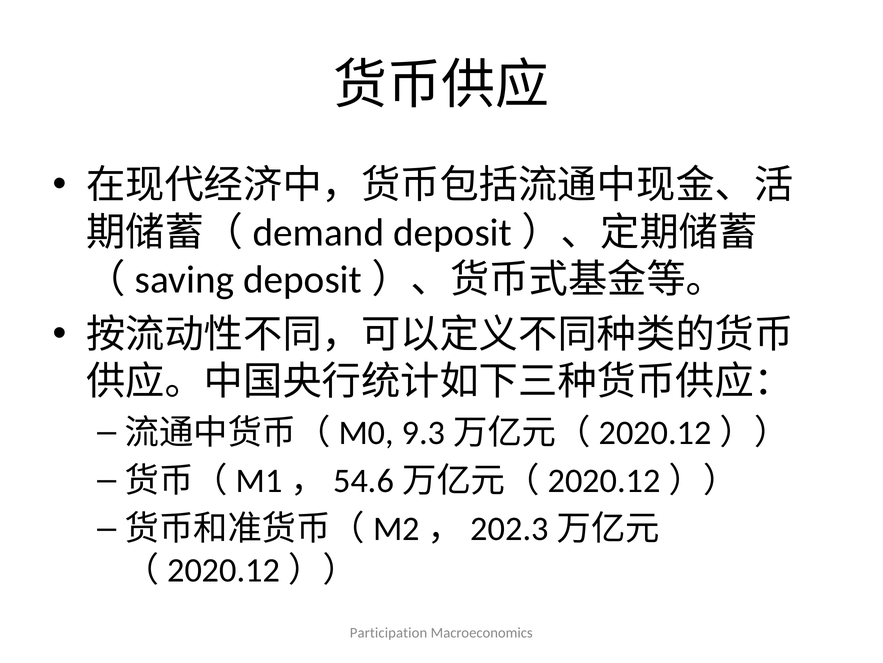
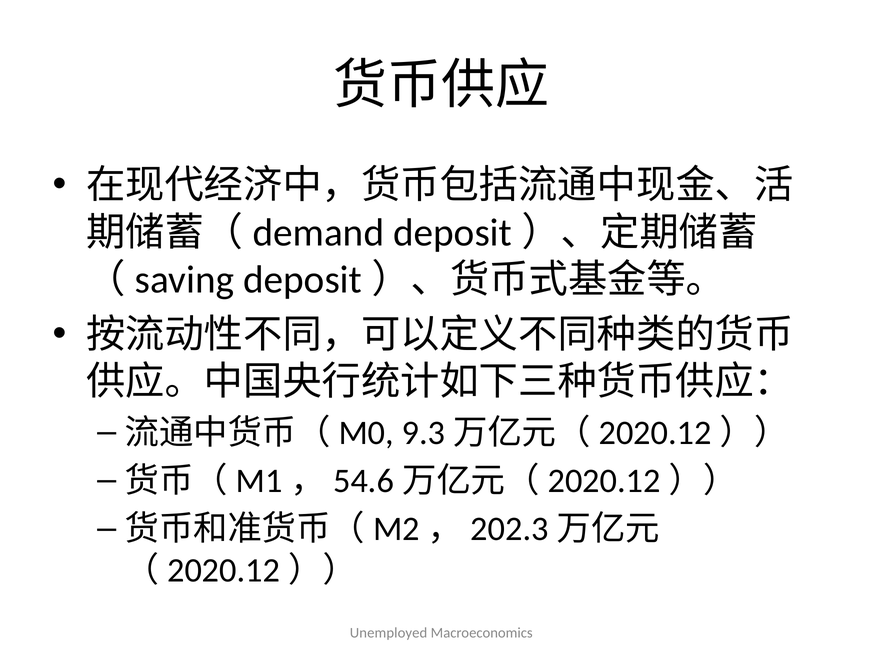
Participation: Participation -> Unemployed (389, 632)
